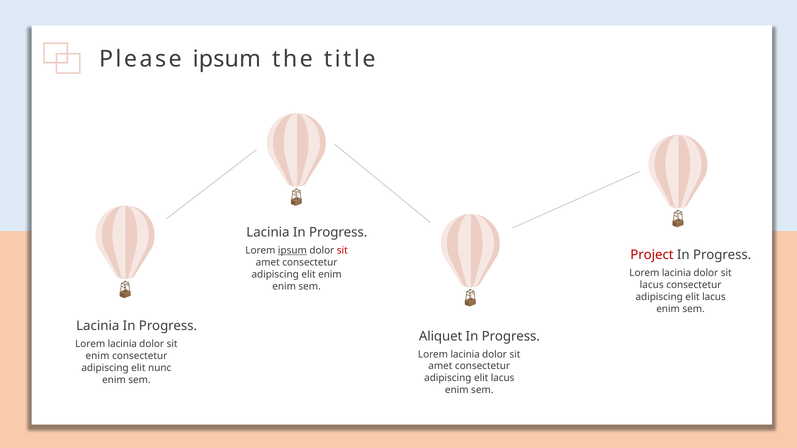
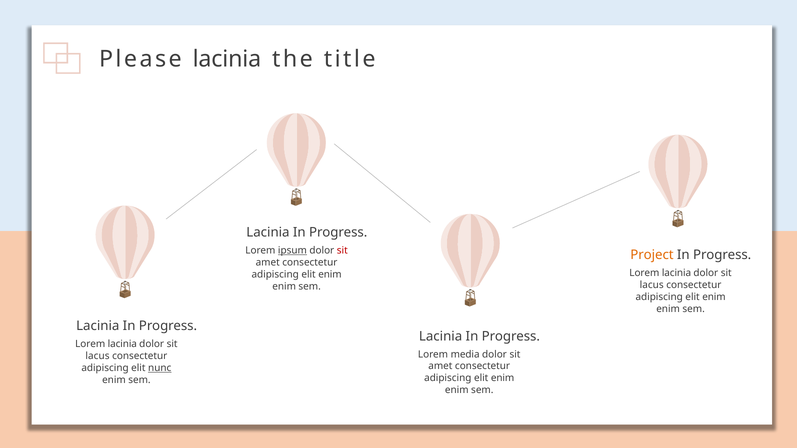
Please ipsum: ipsum -> lacinia (227, 59)
Project colour: red -> orange (652, 255)
lacus: lacus -> enim (714, 297)
Aliquet: Aliquet -> Lacinia (441, 336)
lacinia: lacinia -> media (465, 354)
enim: enim -> lacus (98, 356)
nunc underline: none -> present (160, 368)
lacus: lacus -> enim (503, 378)
